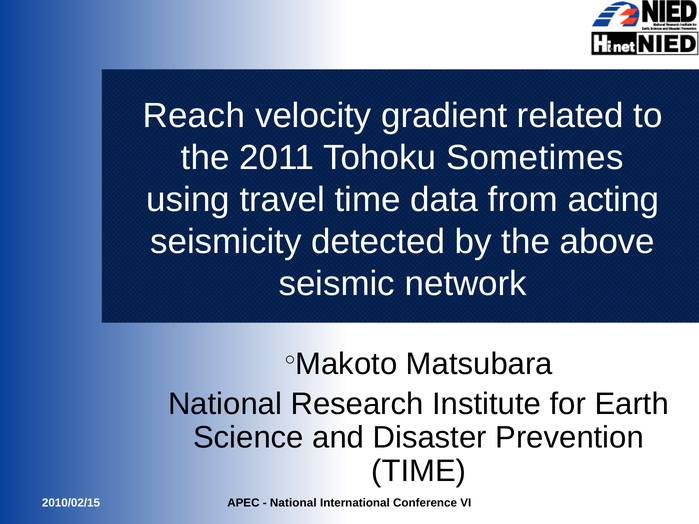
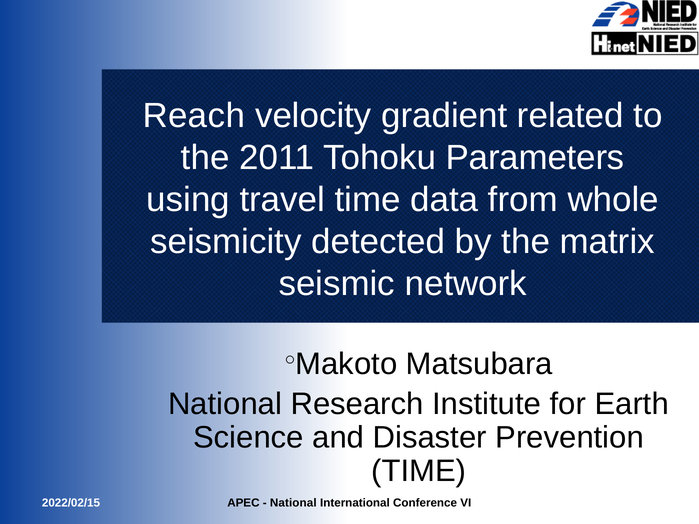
Sometimes: Sometimes -> Parameters (535, 158)
acting: acting -> whole (613, 200)
above: above -> matrix (607, 242)
2010/02/15: 2010/02/15 -> 2022/02/15 (71, 503)
